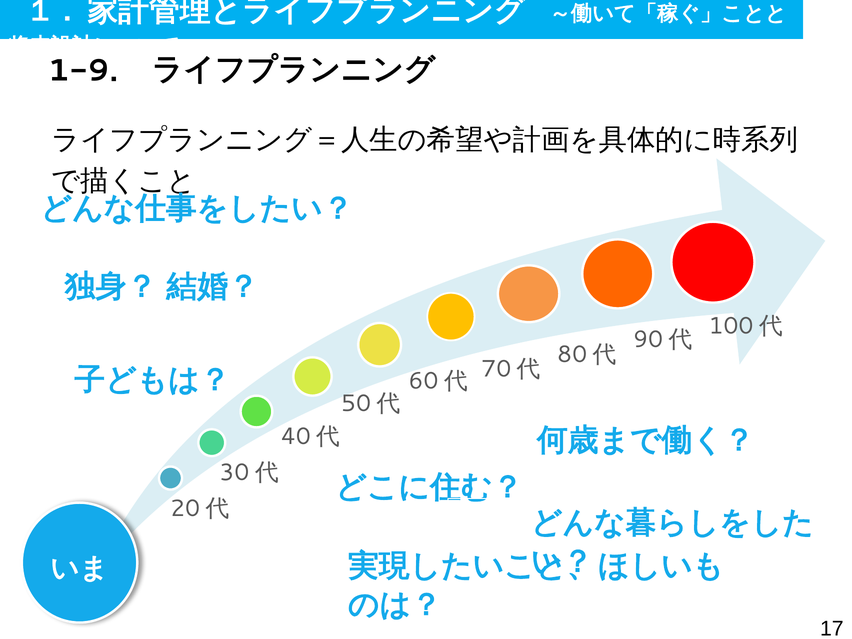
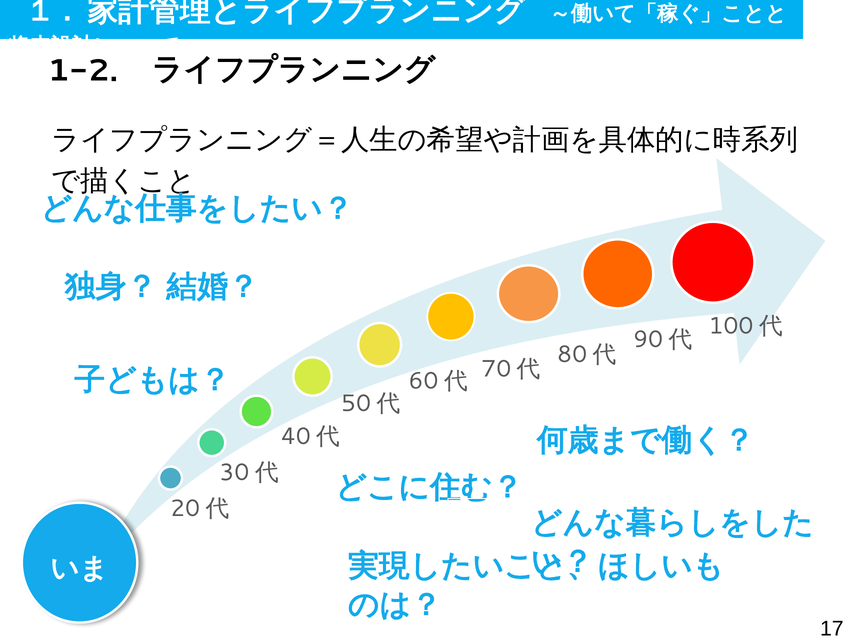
1-9: 1-9 -> 1-2 (83, 71)
